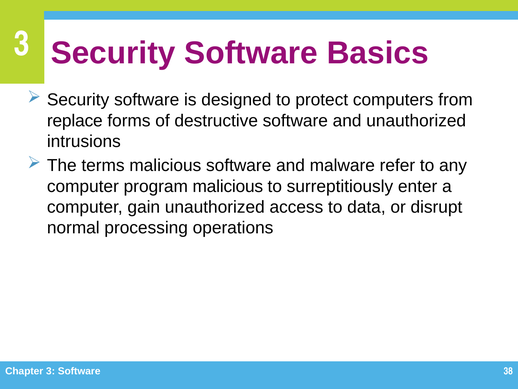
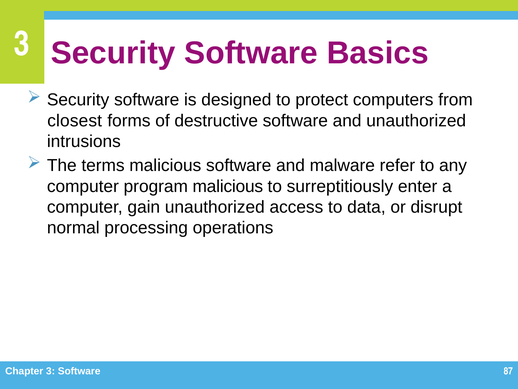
replace: replace -> closest (75, 120)
38: 38 -> 87 (508, 371)
